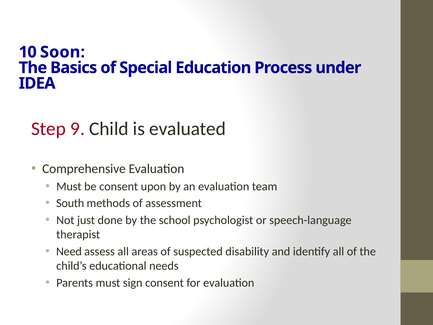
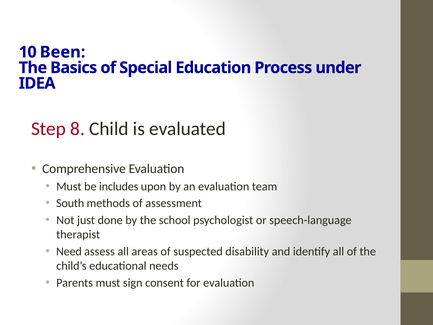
Soon: Soon -> Been (63, 52)
9: 9 -> 8 (78, 129)
be consent: consent -> includes (119, 186)
